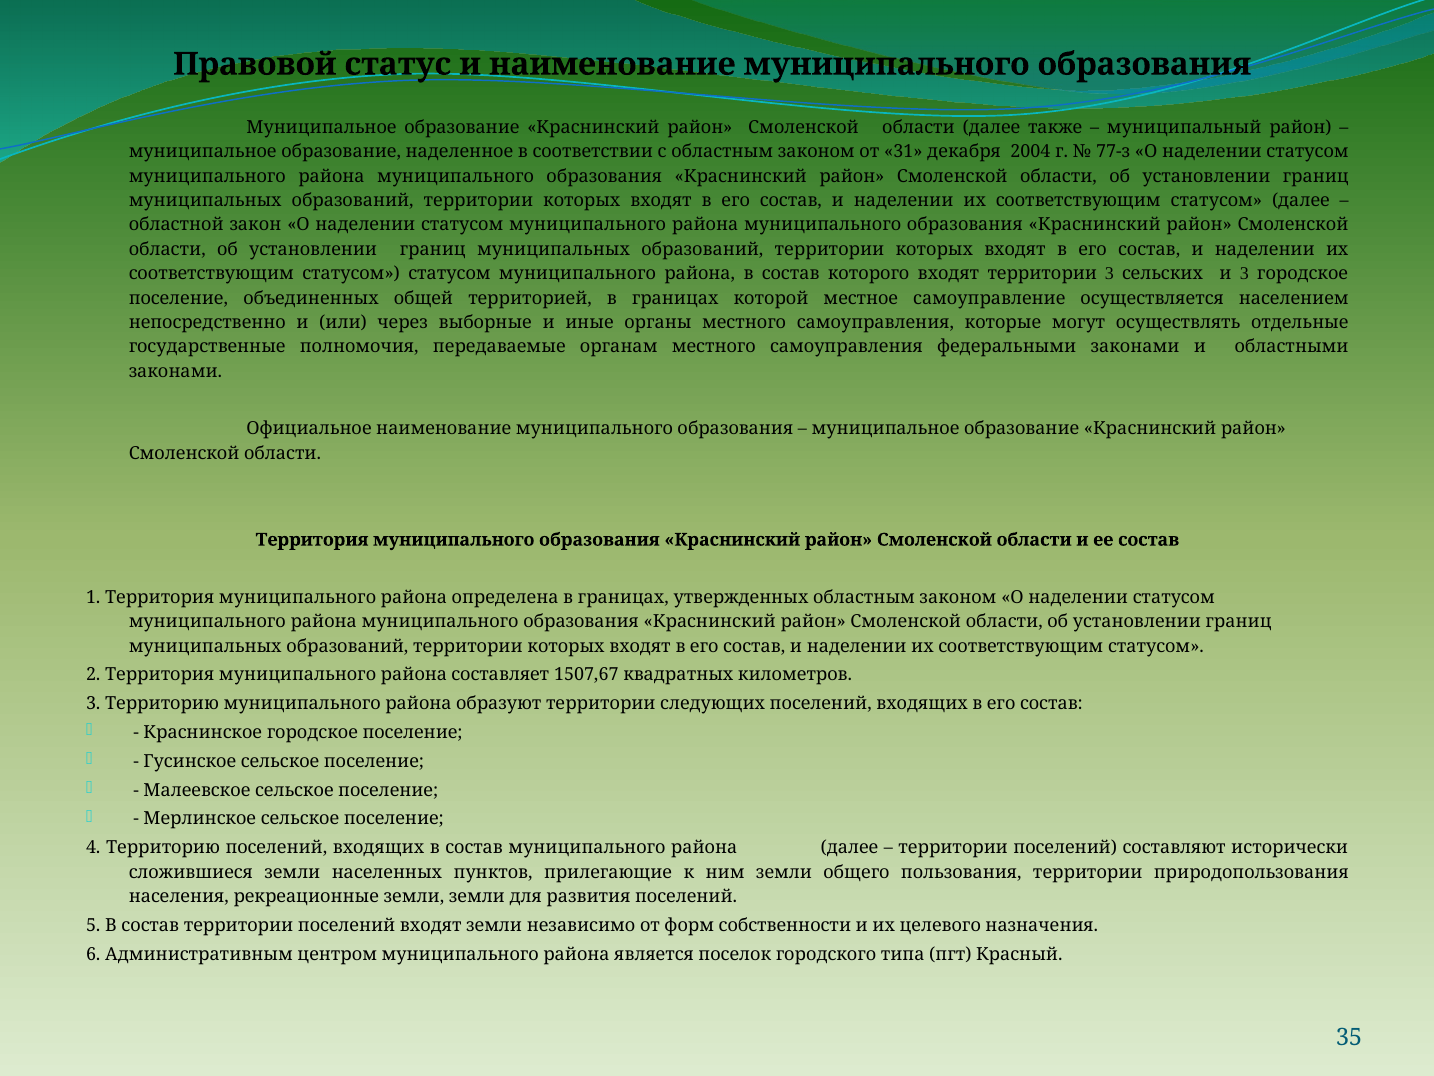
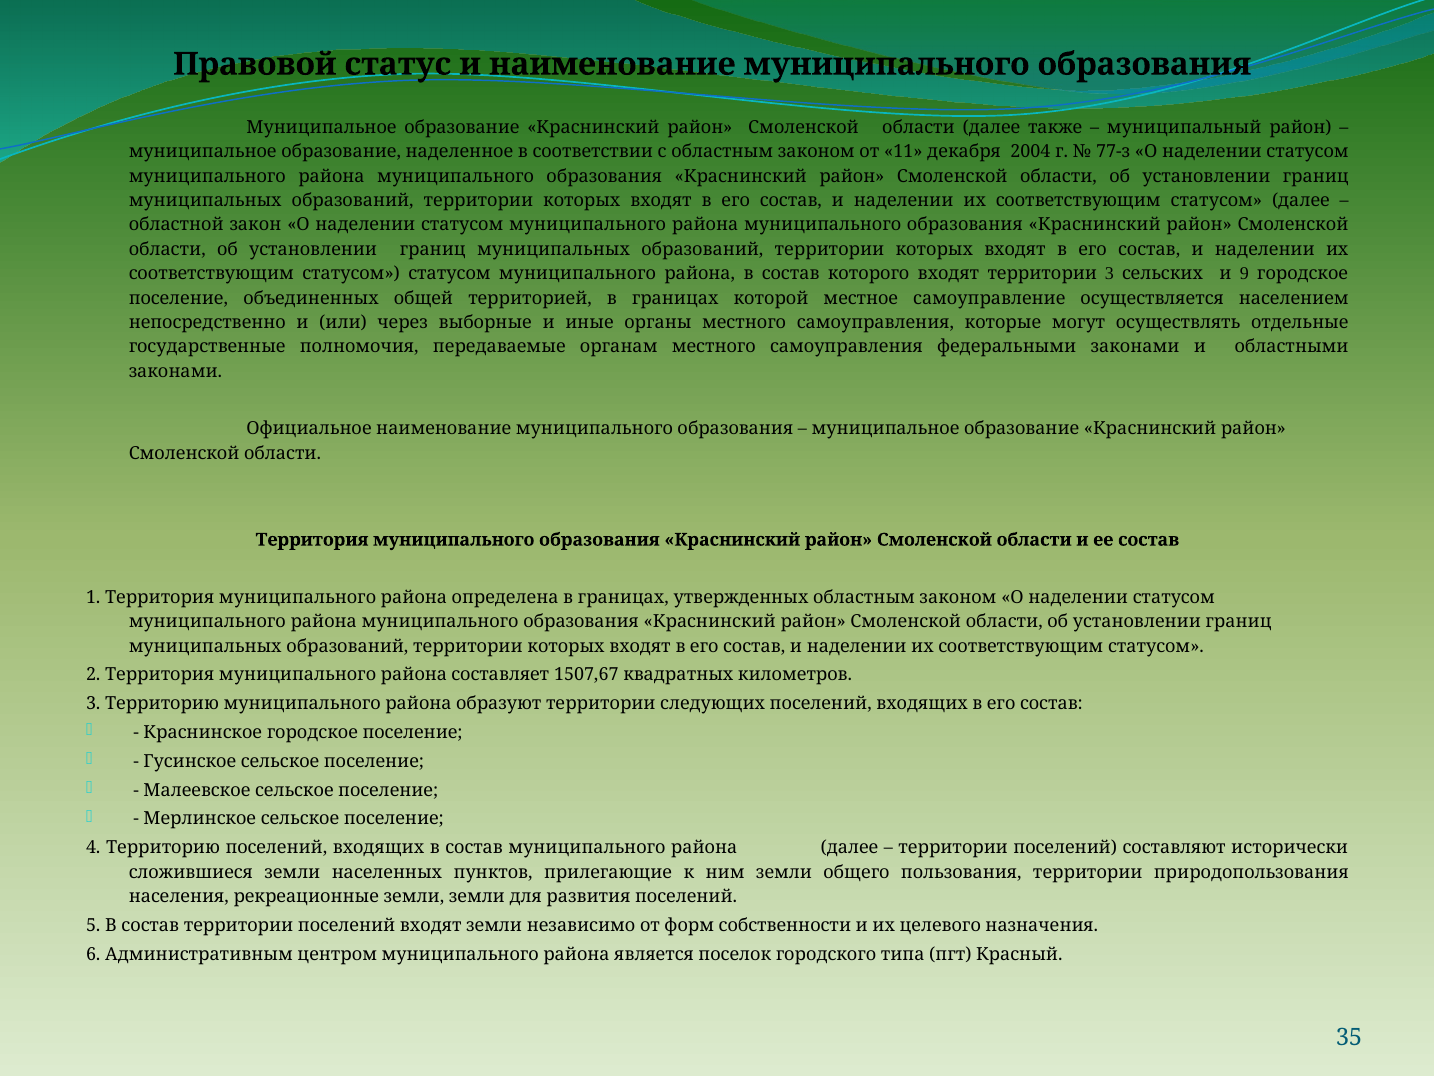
31: 31 -> 11 (903, 152)
и 3: 3 -> 9 (1244, 274)
